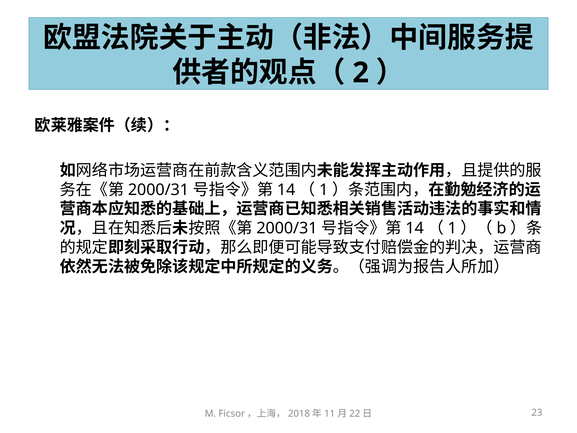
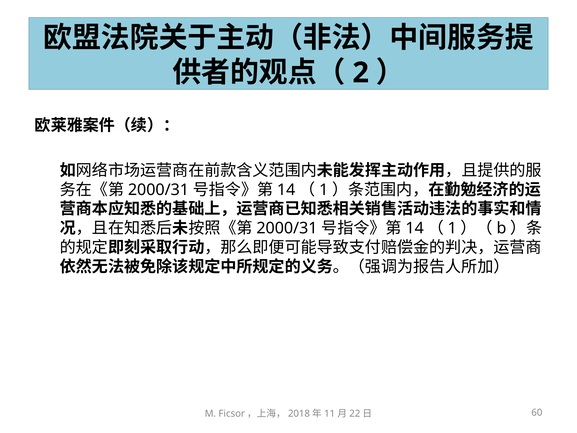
23: 23 -> 60 (537, 412)
